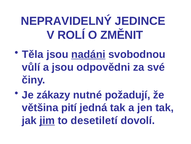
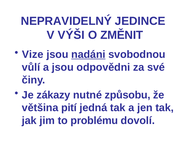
ROLÍ: ROLÍ -> VÝŠI (71, 35)
Těla: Těla -> Vize (33, 54)
požadují: požadují -> způsobu (128, 94)
jim underline: present -> none (47, 120)
desetiletí: desetiletí -> problému (94, 120)
